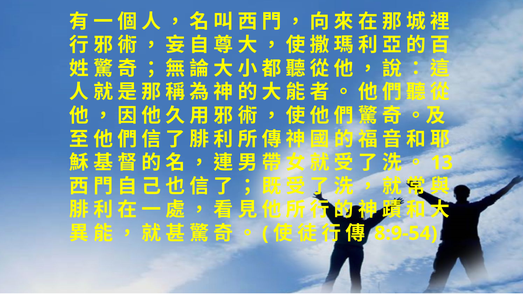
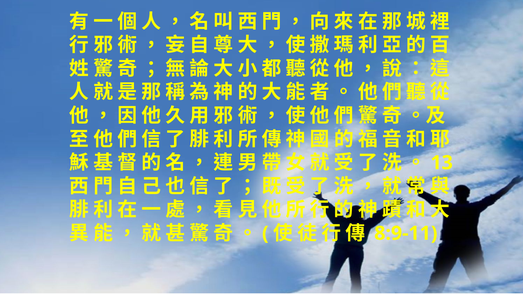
8:9-54: 8:9-54 -> 8:9-11 (406, 233)
